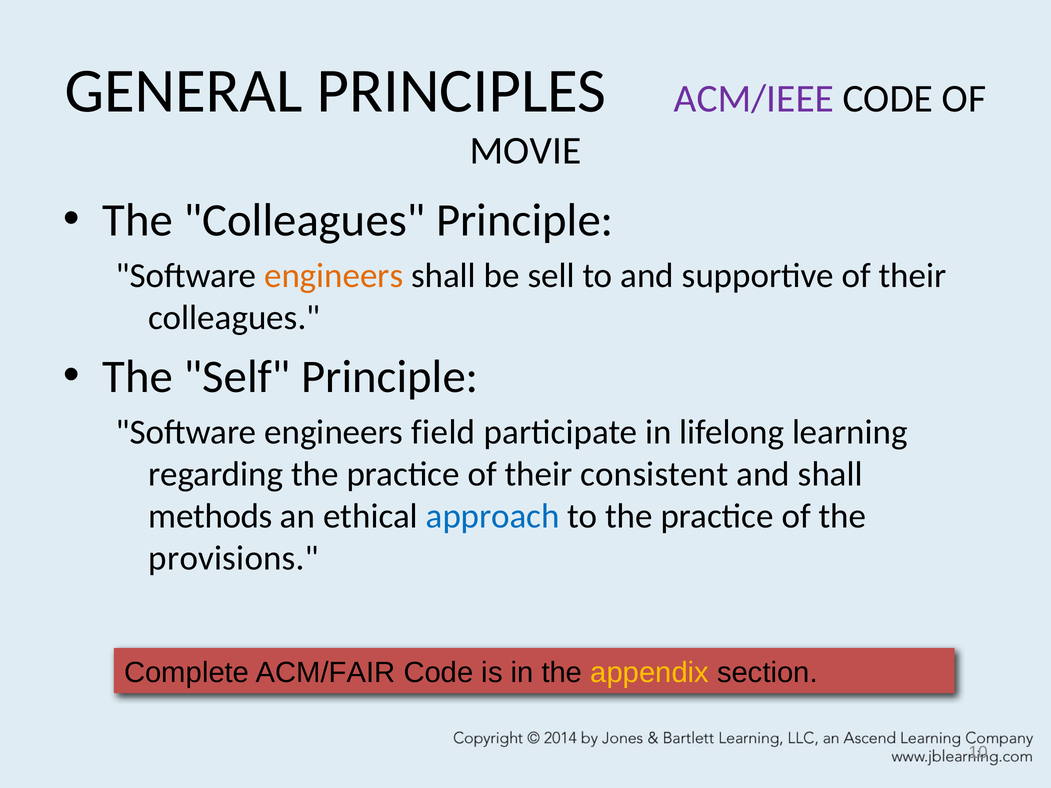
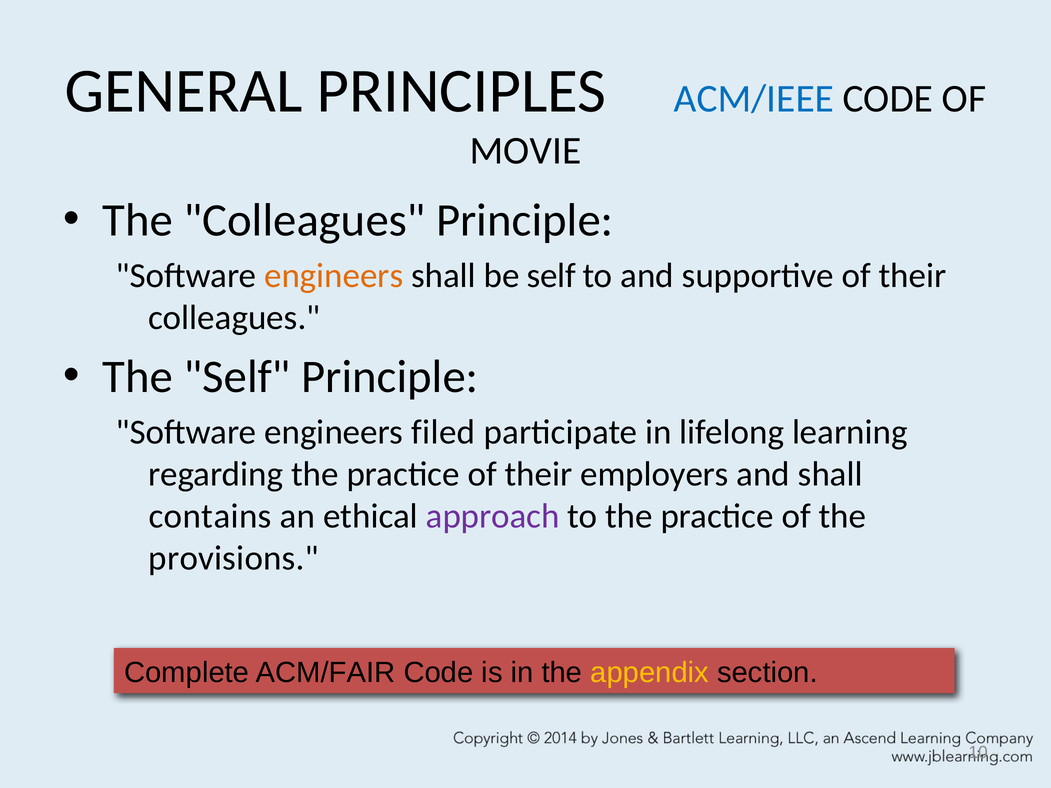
ACM/IEEE colour: purple -> blue (754, 99)
be sell: sell -> self (551, 276)
field: field -> filed (443, 432)
consistent: consistent -> employers (654, 474)
methods: methods -> contains (210, 516)
approach colour: blue -> purple (493, 516)
